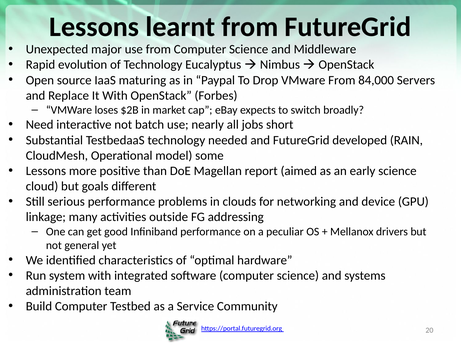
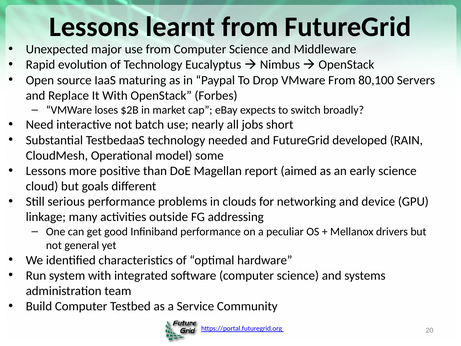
84,000: 84,000 -> 80,100 (376, 80)
